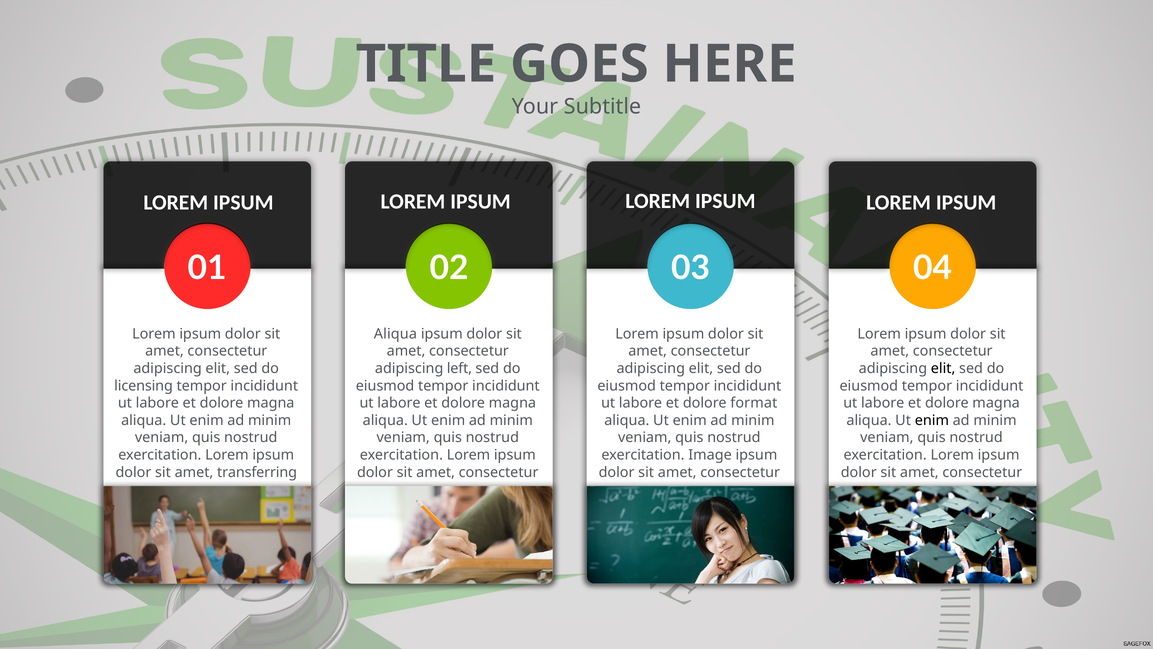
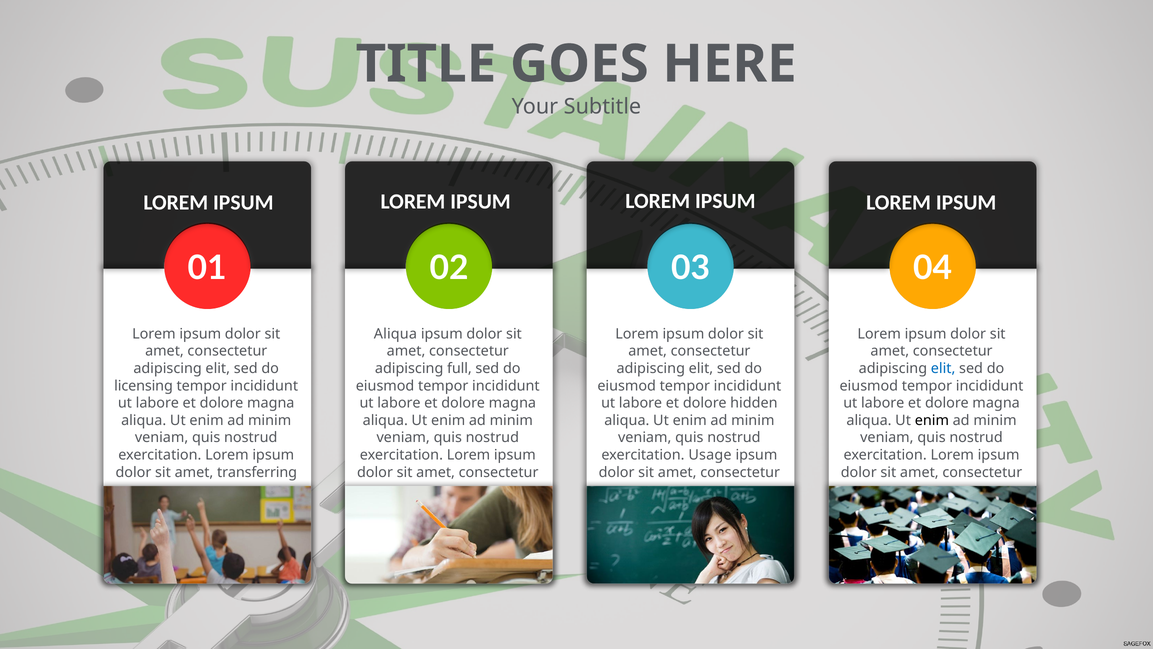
left: left -> full (459, 368)
elit colour: black -> blue (943, 368)
format: format -> hidden (754, 403)
Image: Image -> Usage (710, 455)
